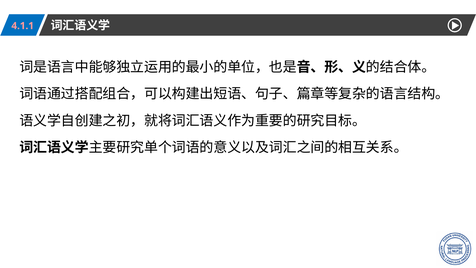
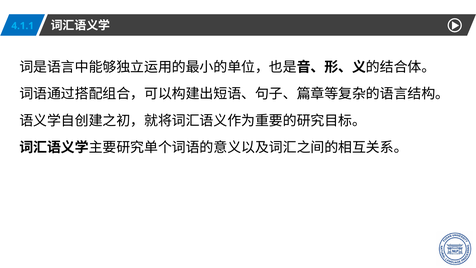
4.1.1 colour: pink -> light blue (23, 26)
